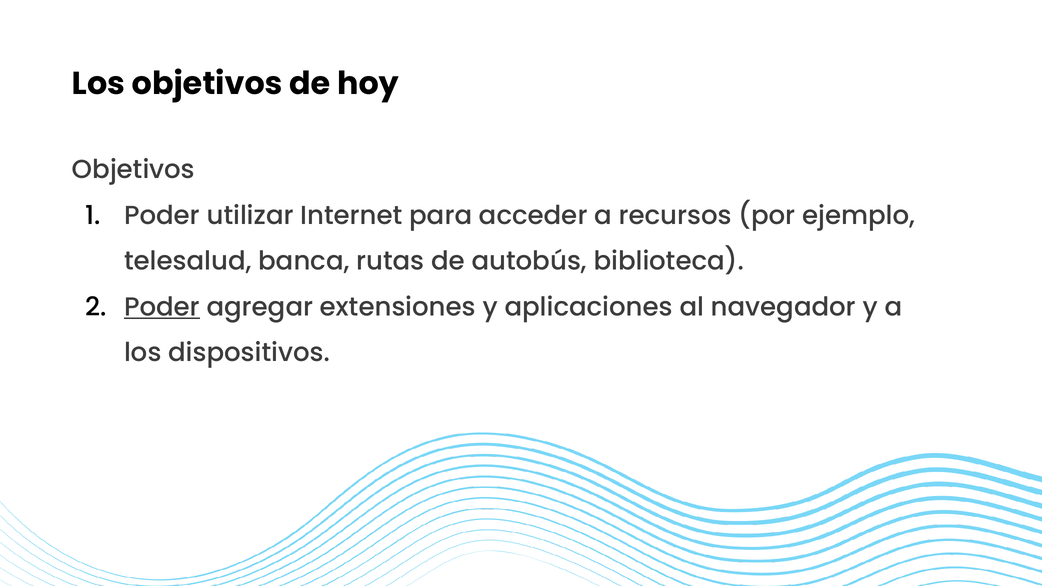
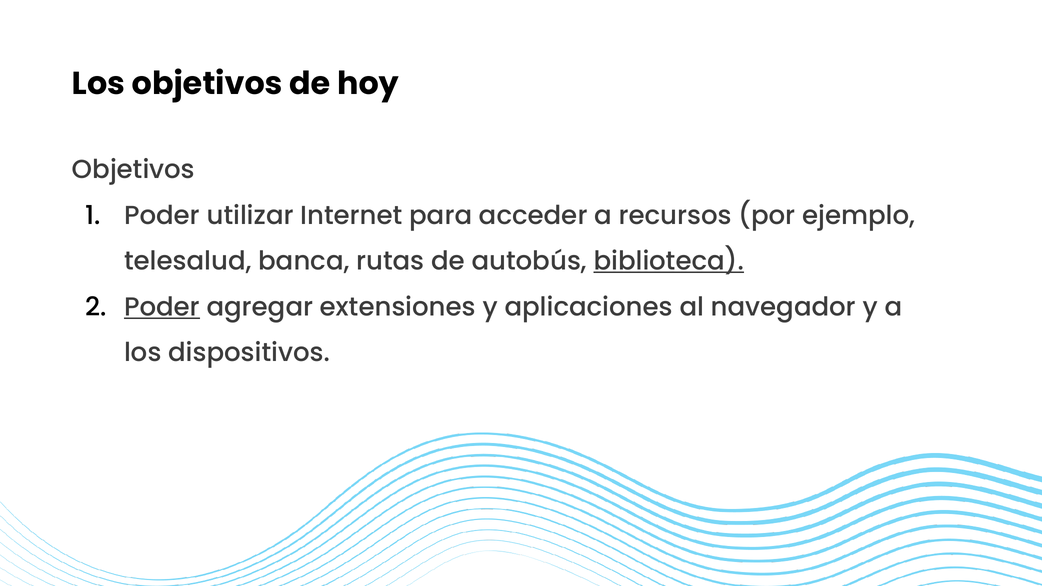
biblioteca underline: none -> present (669, 261)
